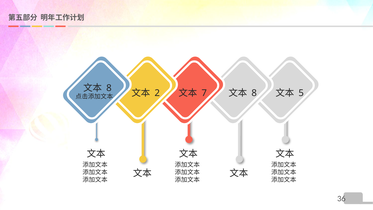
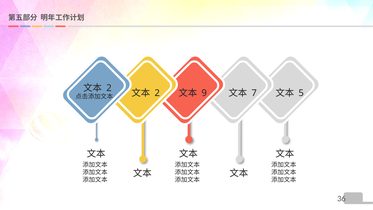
8: 8 -> 2 (109, 88)
7: 7 -> 9 (204, 93)
8: 8 -> 7 (254, 93)
